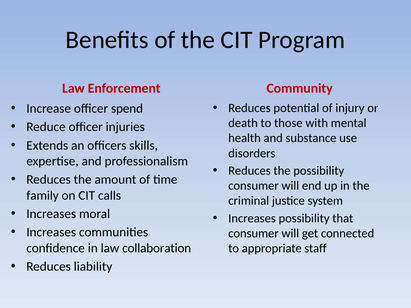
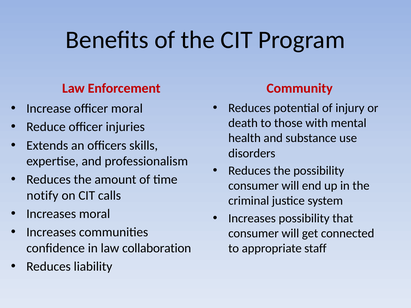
officer spend: spend -> moral (127, 109)
family: family -> notify (42, 196)
